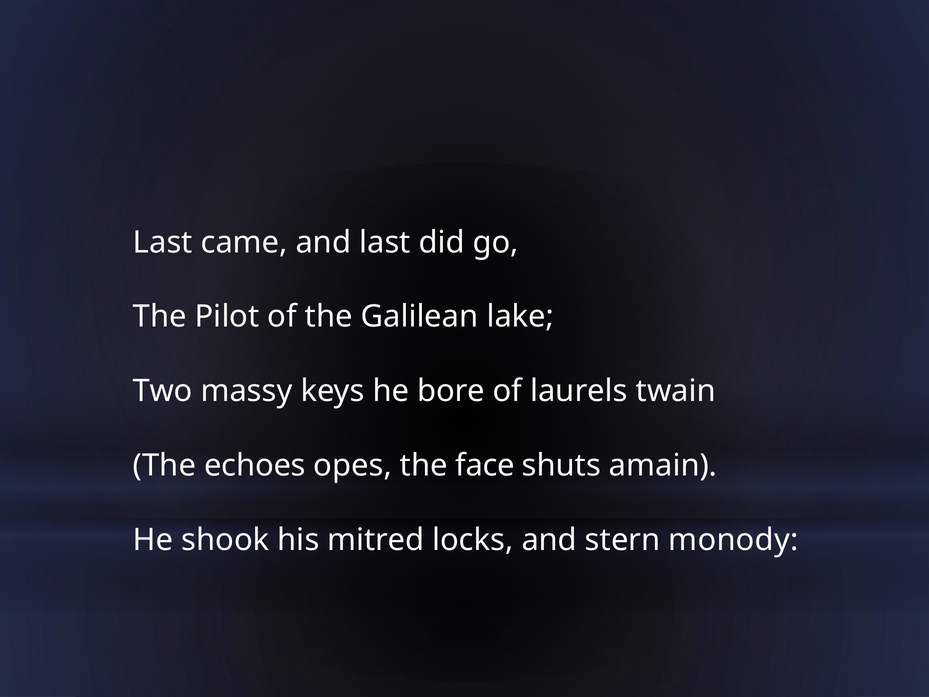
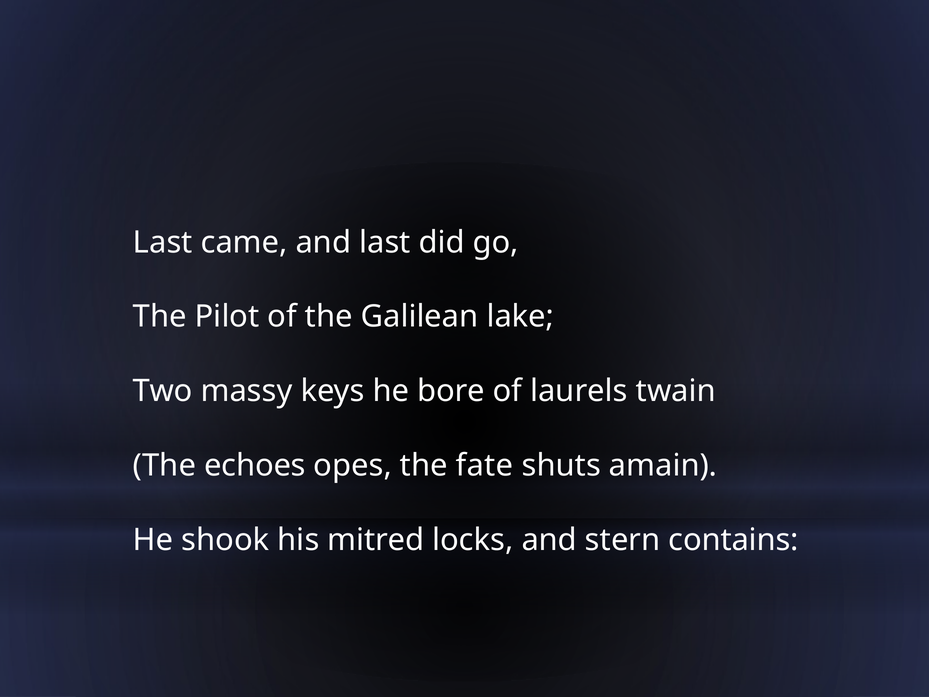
face: face -> fate (485, 465)
monody: monody -> contains (734, 540)
